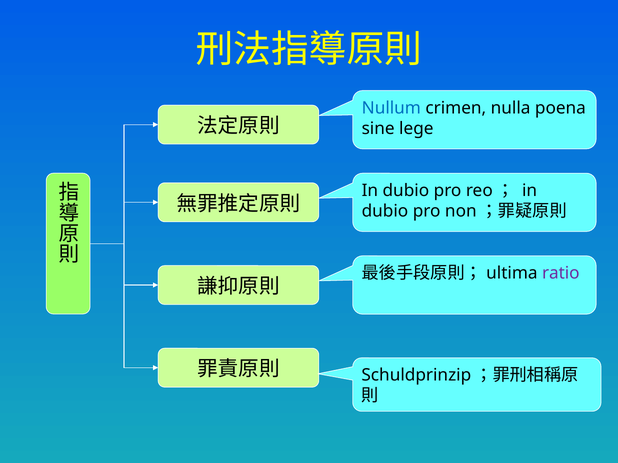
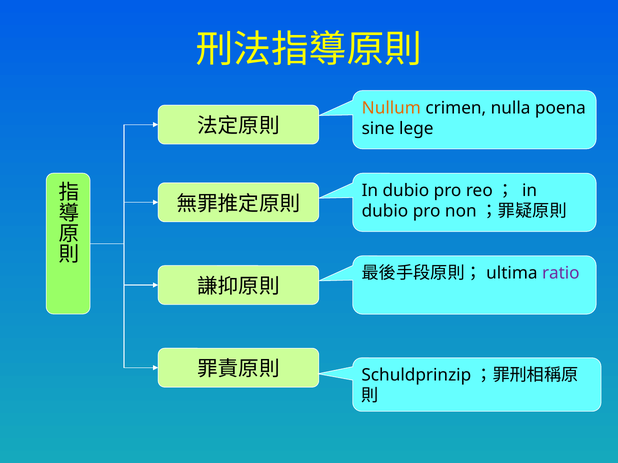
Nullum colour: blue -> orange (391, 108)
